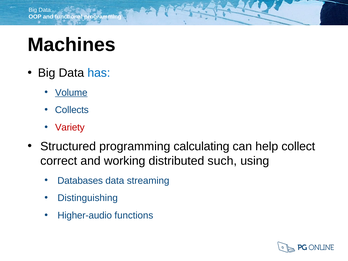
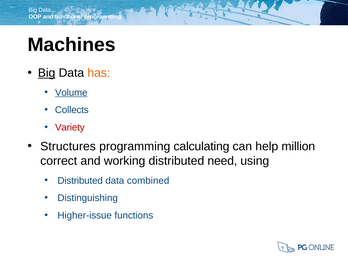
Big underline: none -> present (47, 73)
has colour: blue -> orange (99, 73)
Structured: Structured -> Structures (68, 146)
collect: collect -> million (298, 146)
such: such -> need (222, 161)
Databases: Databases -> Distributed (80, 181)
streaming: streaming -> combined (148, 181)
Higher-audio: Higher-audio -> Higher-issue (85, 215)
